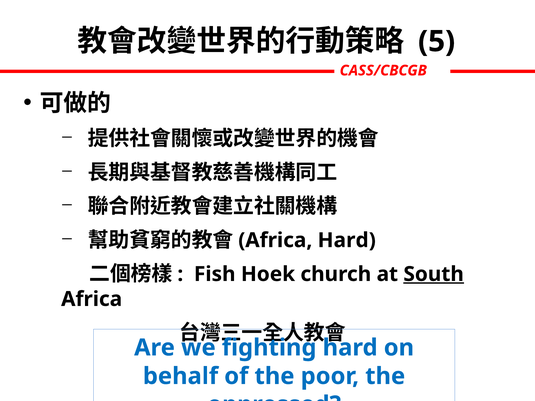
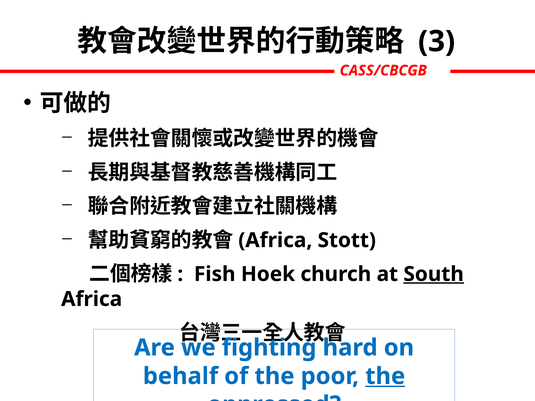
5: 5 -> 3 (437, 41)
Africa Hard: Hard -> Stott (347, 240)
the underline: none -> present (385, 376)
